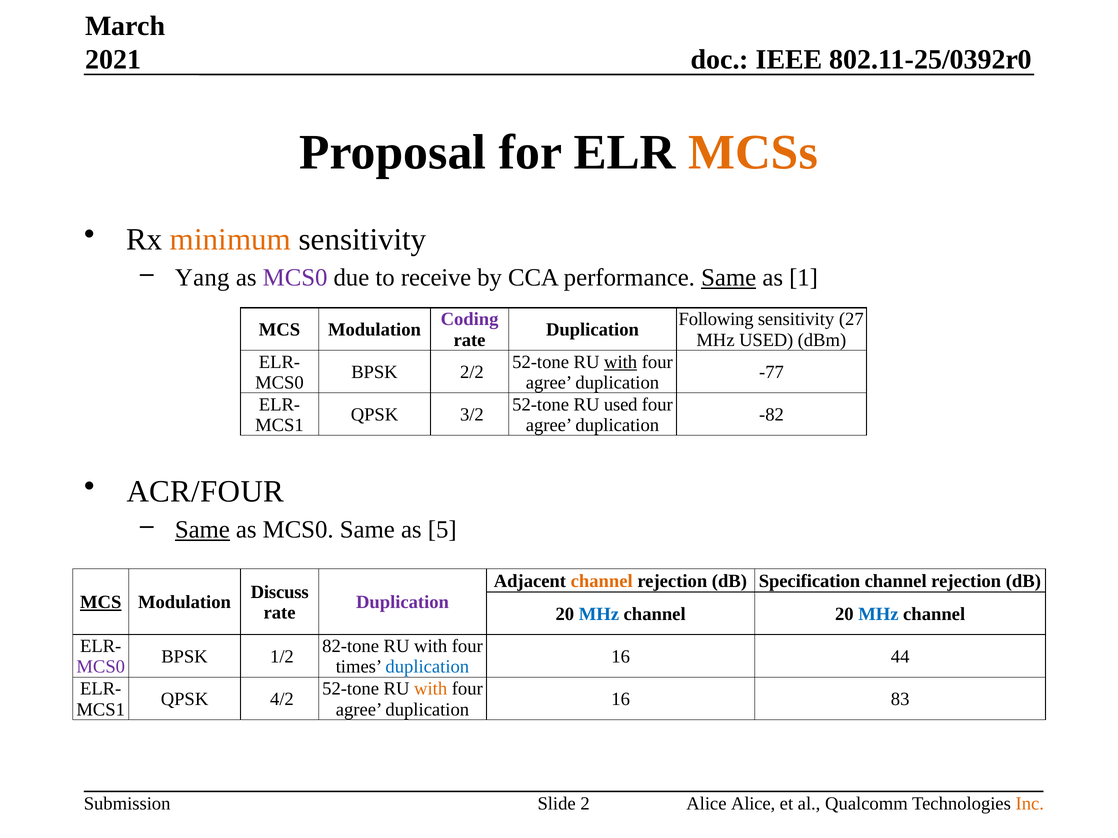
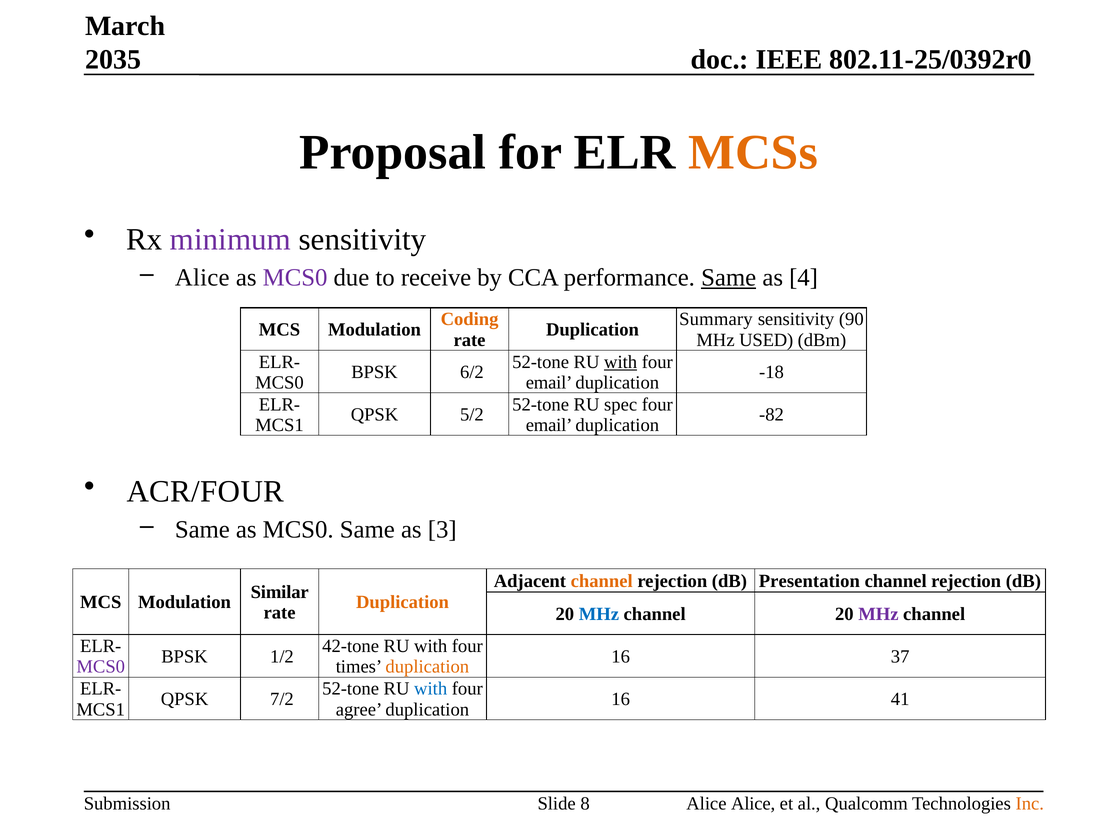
2021: 2021 -> 2035 (113, 60)
minimum colour: orange -> purple (230, 240)
Yang: Yang -> Alice (202, 278)
1: 1 -> 4 (804, 278)
Coding colour: purple -> orange (470, 320)
Following: Following -> Summary (716, 320)
27: 27 -> 90 (851, 320)
2/2: 2/2 -> 6/2 (472, 372)
-77: -77 -> -18 (771, 372)
agree: agree -> email (549, 383)
RU used: used -> spec (621, 405)
3/2: 3/2 -> 5/2 (472, 415)
agree: agree -> email (549, 425)
Same underline: present -> none (202, 530)
5: 5 -> 3 (442, 530)
Specification: Specification -> Presentation (809, 581)
Discuss: Discuss -> Similar (280, 592)
MCS underline: present -> none (101, 603)
Duplication colour: purple -> orange (403, 603)
MHz colour: blue -> purple (878, 614)
82-tone: 82-tone -> 42-tone (351, 647)
44: 44 -> 37 (900, 657)
duplication colour: blue -> orange (427, 667)
with colour: orange -> blue (431, 689)
4/2: 4/2 -> 7/2 (282, 699)
83: 83 -> 41 (900, 699)
2: 2 -> 8 (585, 804)
